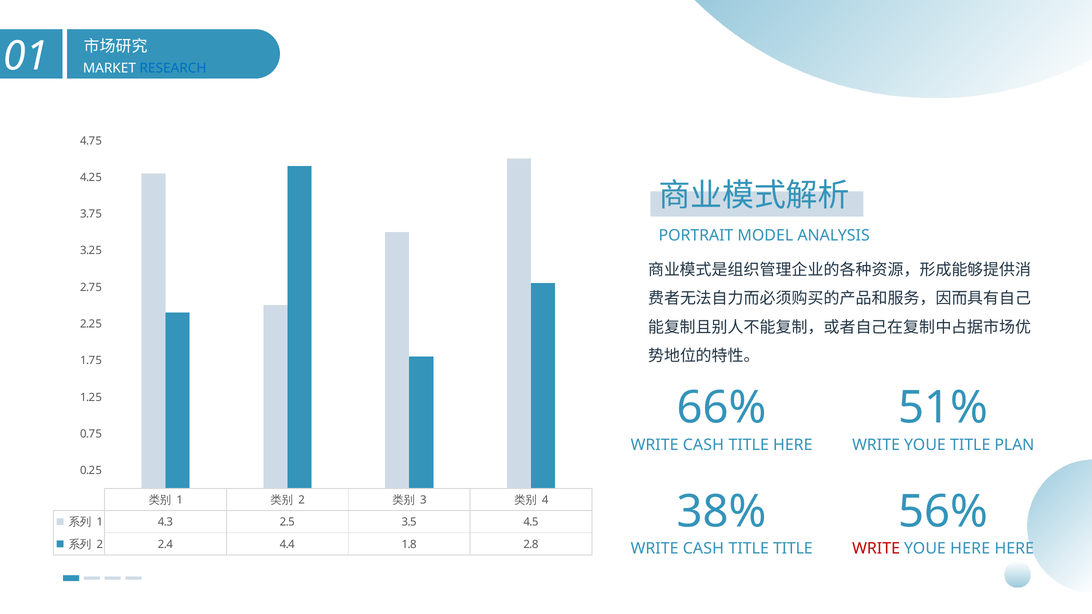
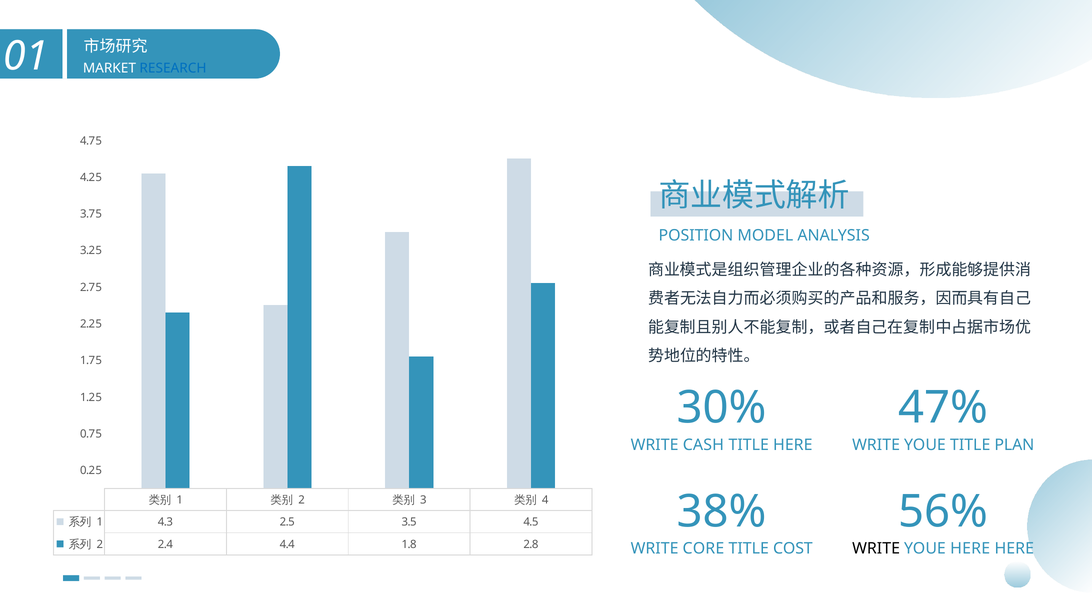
PORTRAIT: PORTRAIT -> POSITION (696, 236)
66%: 66% -> 30% (722, 408)
51%: 51% -> 47% (943, 408)
CASH: CASH -> CORE (703, 549)
TITLE TITLE: TITLE -> COST (793, 549)
WRITE colour: red -> black (876, 549)
